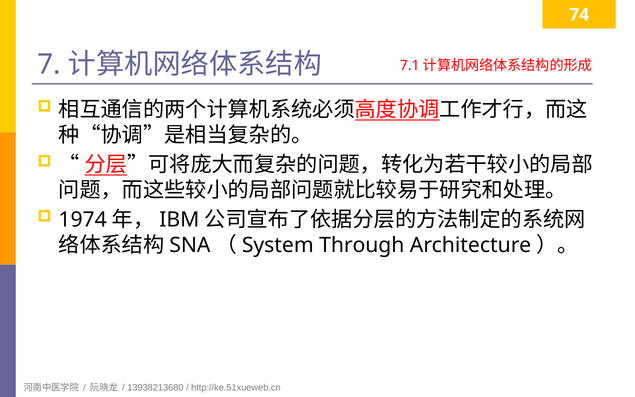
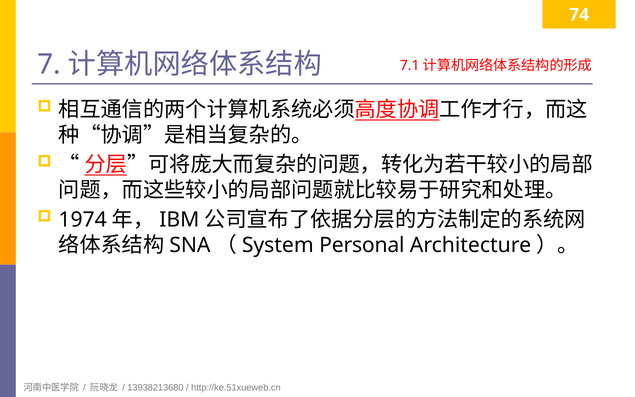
Through: Through -> Personal (362, 245)
